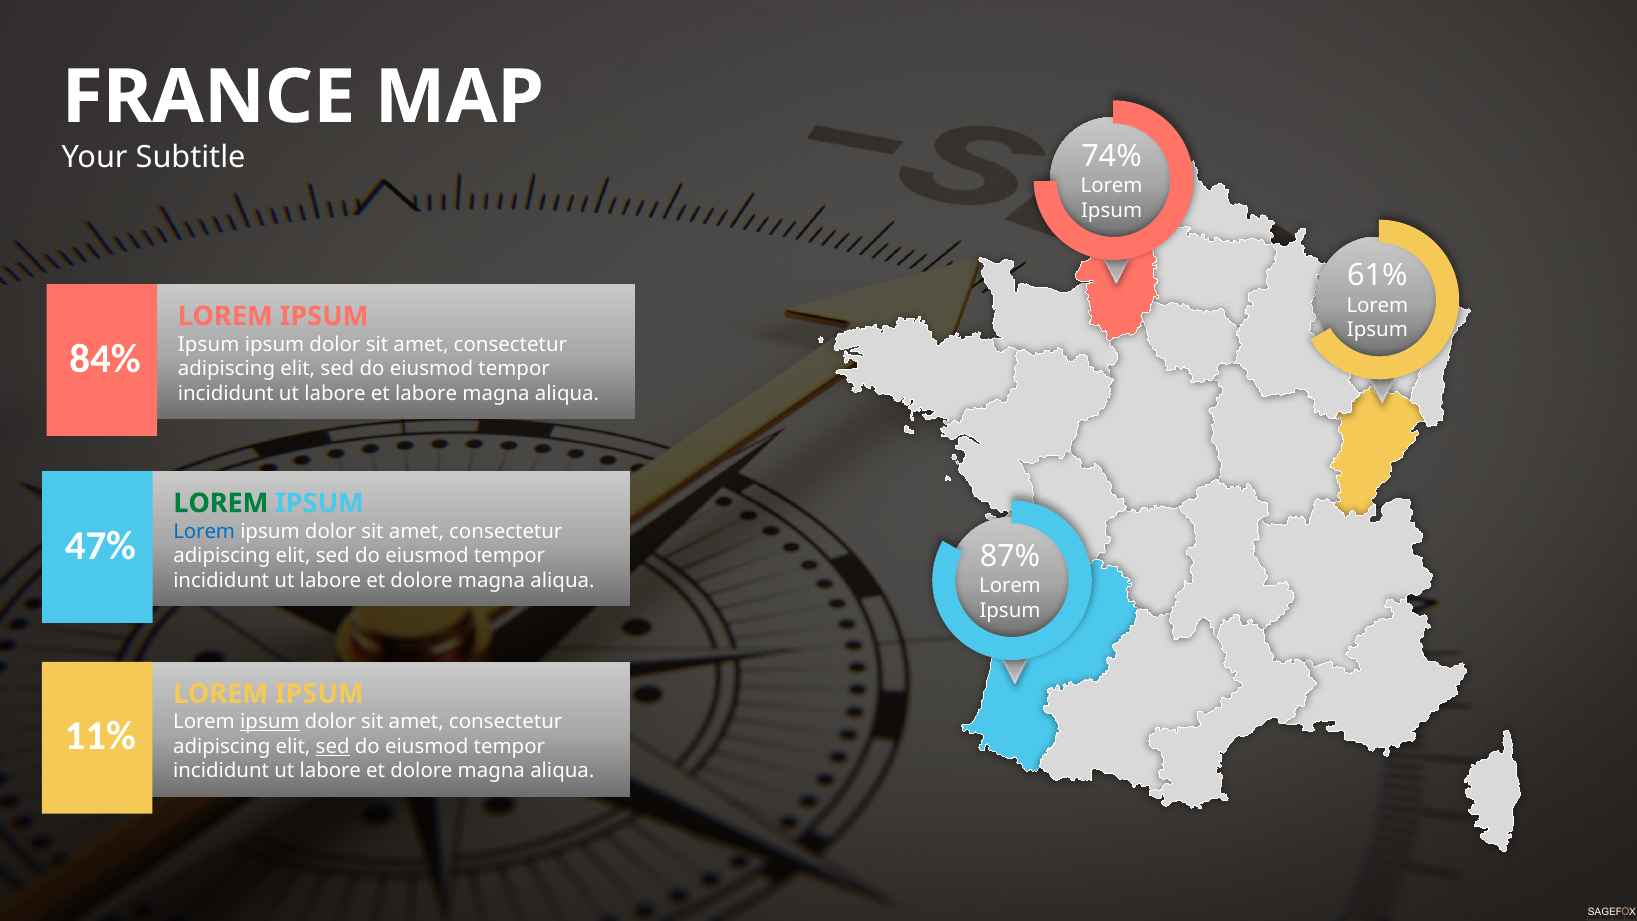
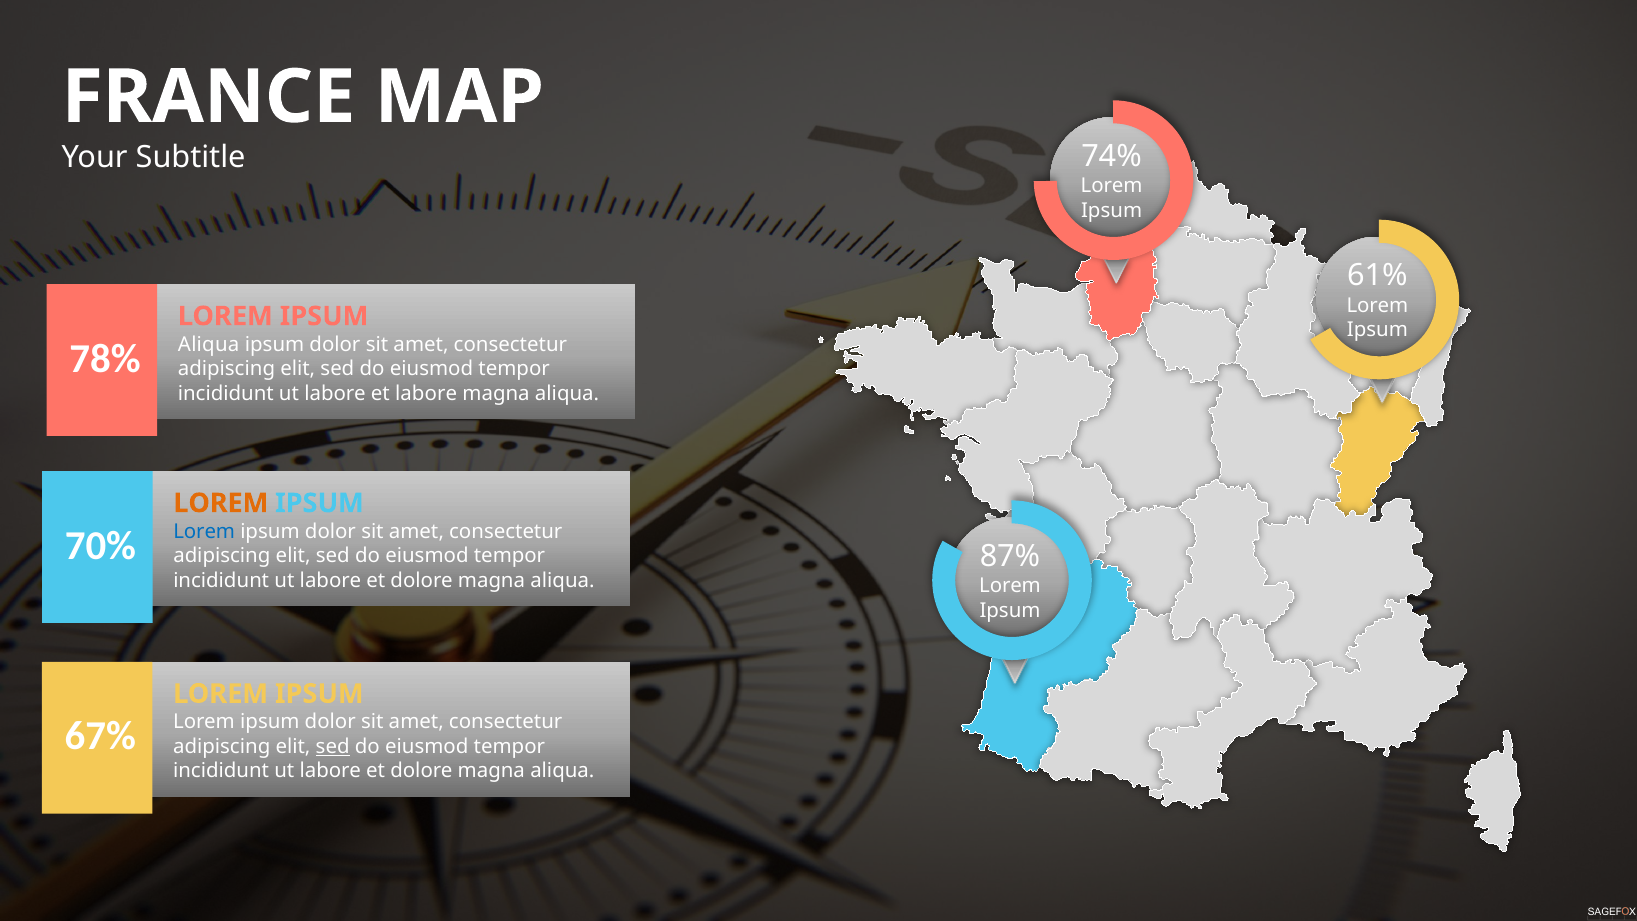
Ipsum: Ipsum -> Aliqua (209, 344)
84%: 84% -> 78% (105, 359)
LOREM colour: green -> orange (221, 503)
47%: 47% -> 70% (100, 546)
ipsum underline: present -> none (270, 722)
11%: 11% -> 67% (100, 736)
